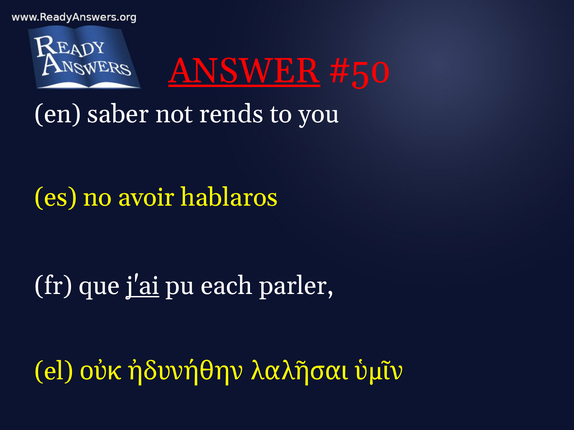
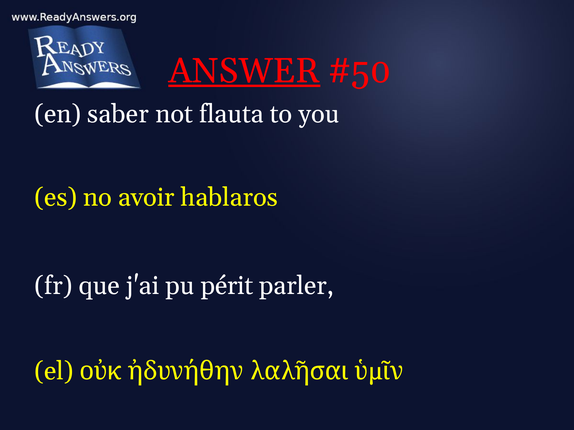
rends: rends -> flauta (231, 114)
j'ai underline: present -> none (143, 286)
each: each -> périt (227, 286)
